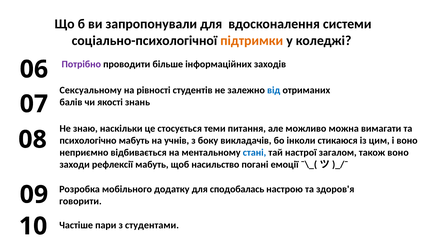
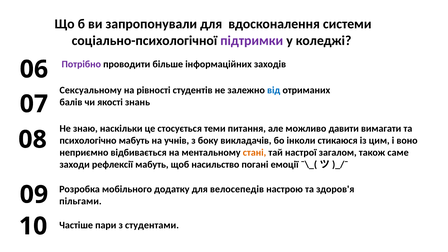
підтримки colour: orange -> purple (252, 41)
можна: можна -> давити (344, 129)
стані colour: blue -> orange (255, 153)
також воно: воно -> саме (398, 153)
сподобалась: сподобалась -> велосепедів (237, 189)
говорити: говорити -> пільгами (80, 201)
